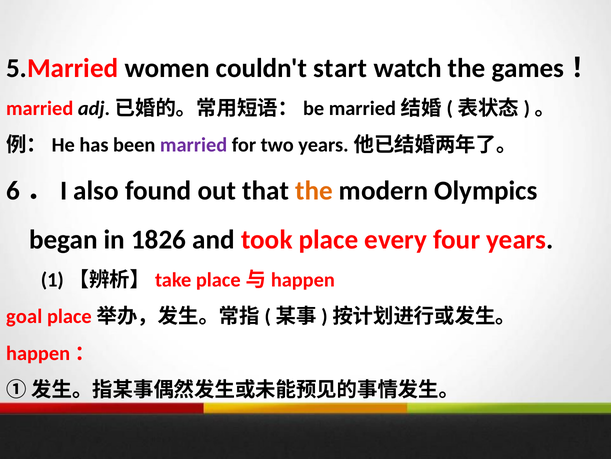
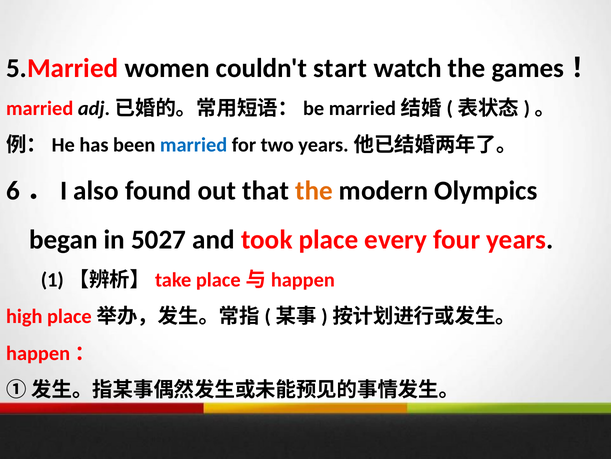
married colour: purple -> blue (194, 145)
1826: 1826 -> 5027 (159, 239)
goal: goal -> high (24, 316)
